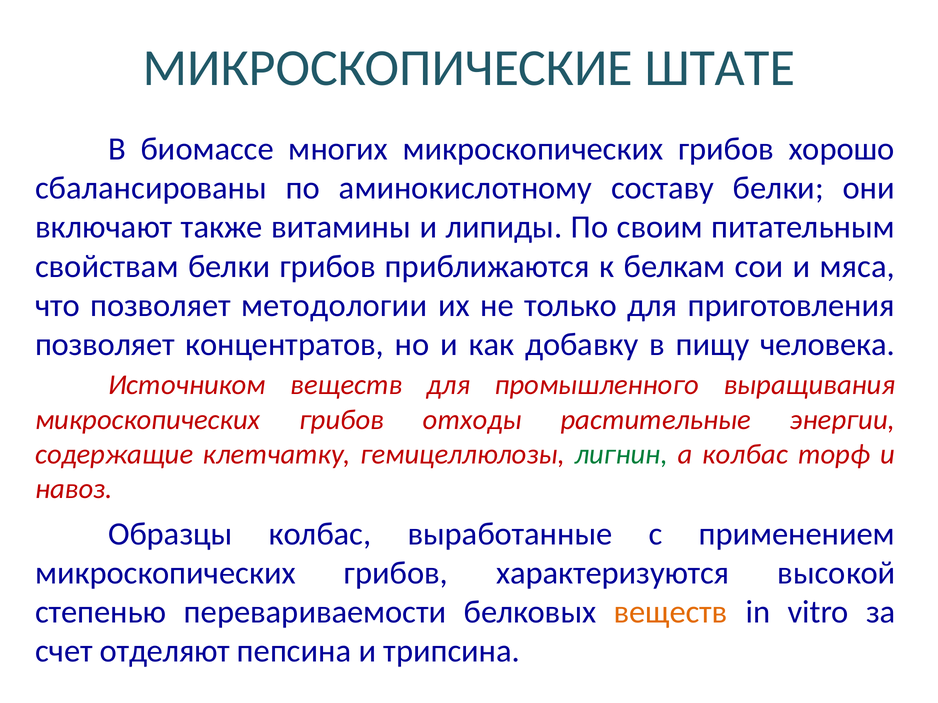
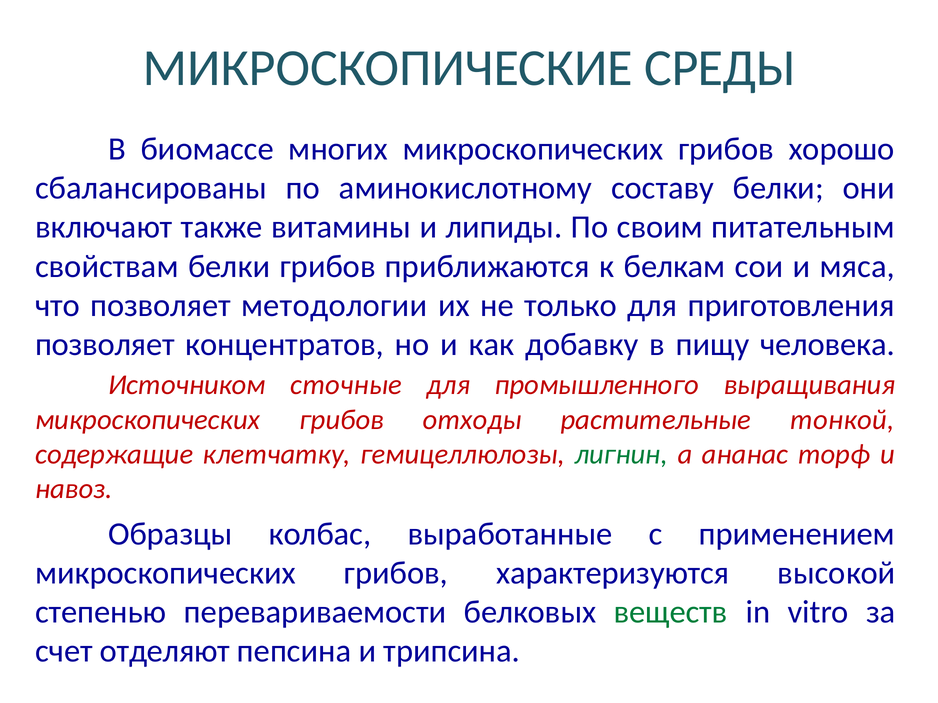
ШТАТЕ: ШТАТЕ -> СРЕДЫ (720, 68)
Источником веществ: веществ -> сточные (346, 385)
энергии: энергии -> тонкой (842, 420)
а колбас: колбас -> ананас (745, 455)
веществ colour: orange -> green (671, 612)
